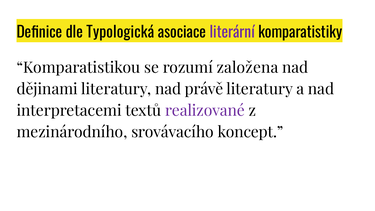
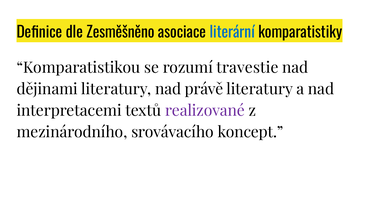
Typologická: Typologická -> Zesměšněno (120, 32)
literární colour: purple -> blue (232, 32)
založena: založena -> travestie (247, 68)
